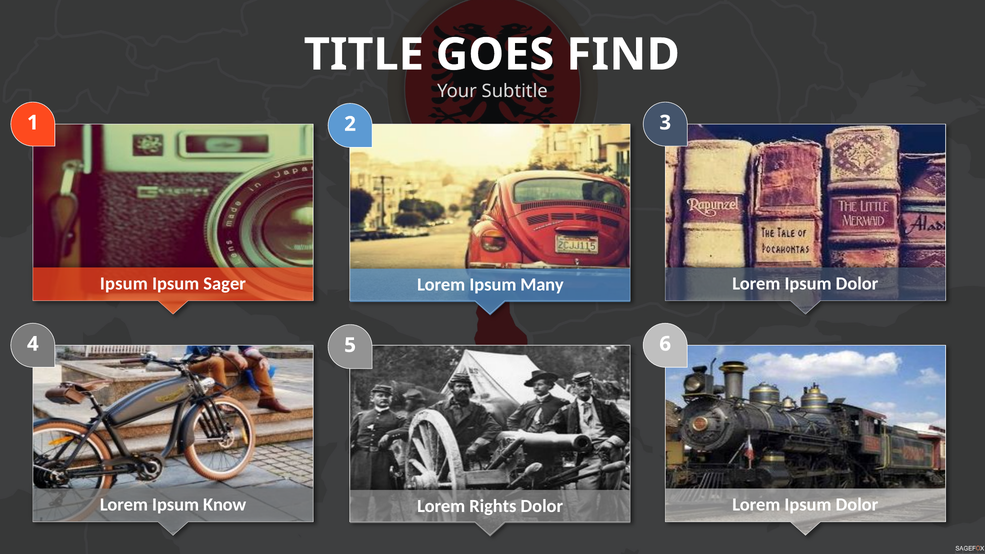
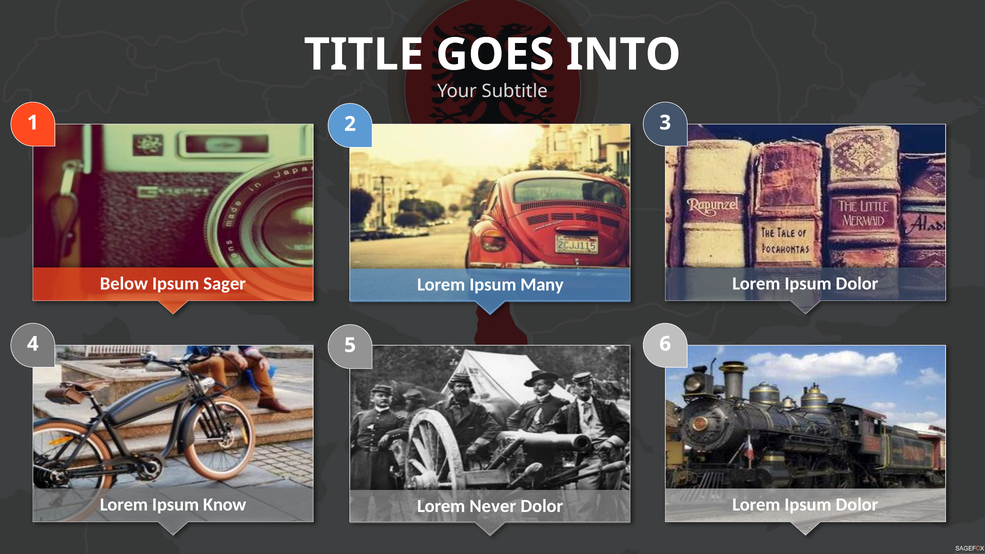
FIND: FIND -> INTO (623, 55)
Ipsum: Ipsum -> Below (124, 283)
Rights: Rights -> Never (493, 506)
